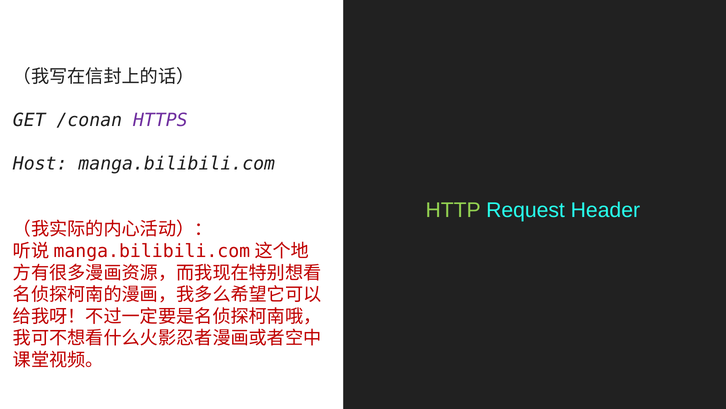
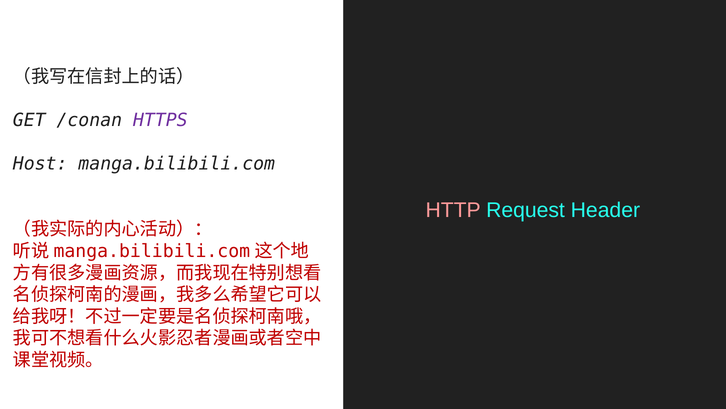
HTTP colour: light green -> pink (453, 210)
